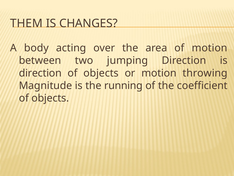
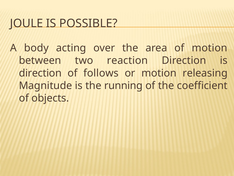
THEM: THEM -> JOULE (27, 23)
CHANGES: CHANGES -> POSSIBLE (88, 23)
jumping: jumping -> reaction (127, 60)
objects: objects -> follows (101, 73)
throwing: throwing -> releasing (205, 73)
